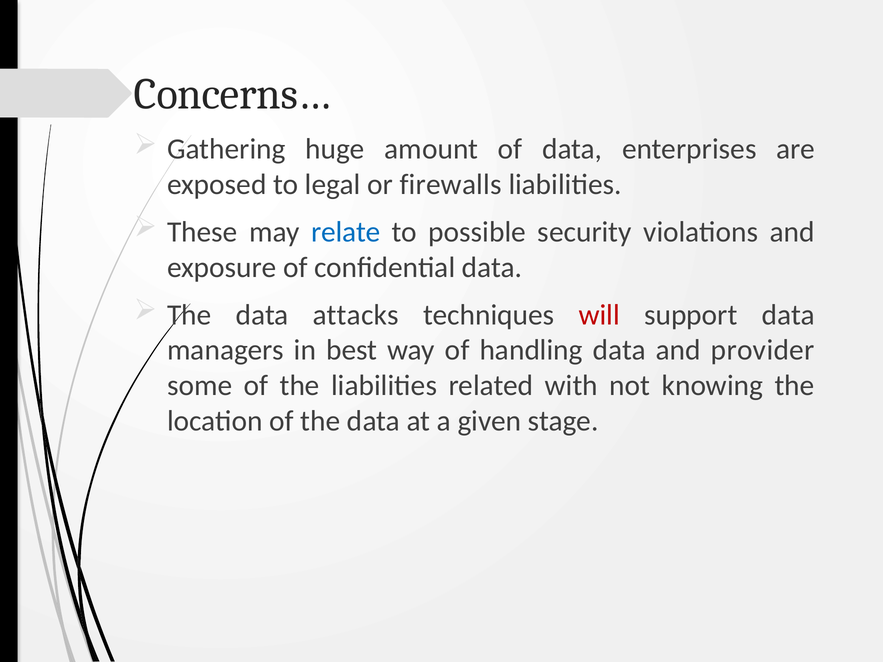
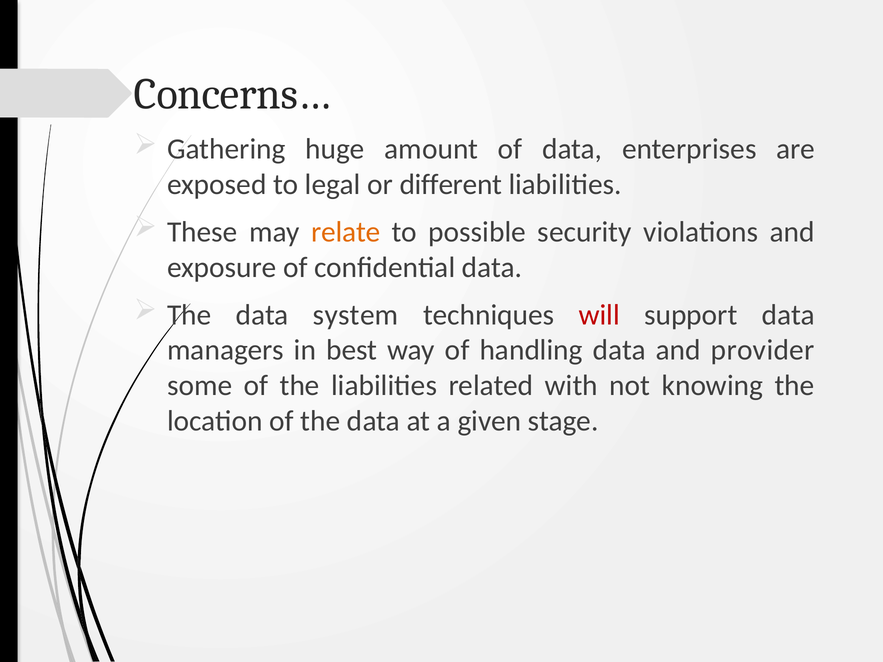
firewalls: firewalls -> different (451, 185)
relate colour: blue -> orange (346, 232)
attacks: attacks -> system (356, 315)
